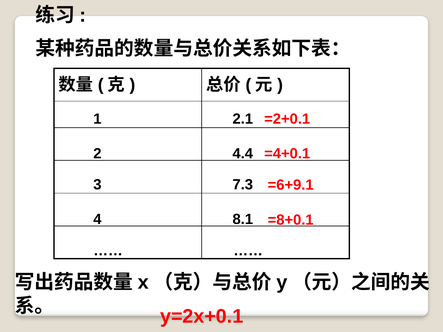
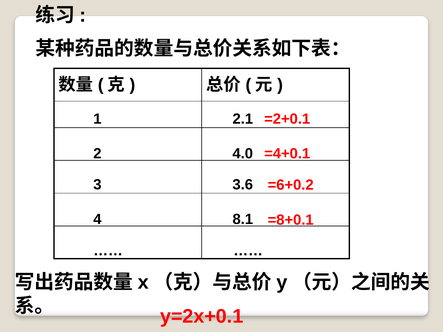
4.4: 4.4 -> 4.0 (243, 154)
7.3: 7.3 -> 3.6 (243, 185)
=6+9.1: =6+9.1 -> =6+0.2 (291, 185)
